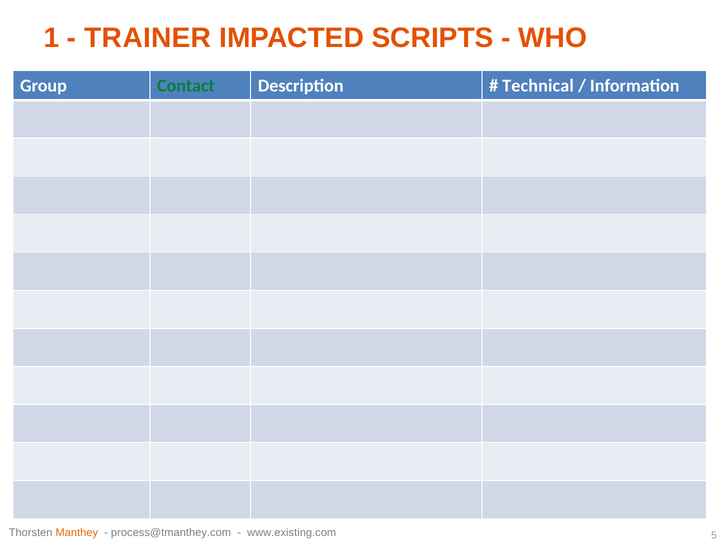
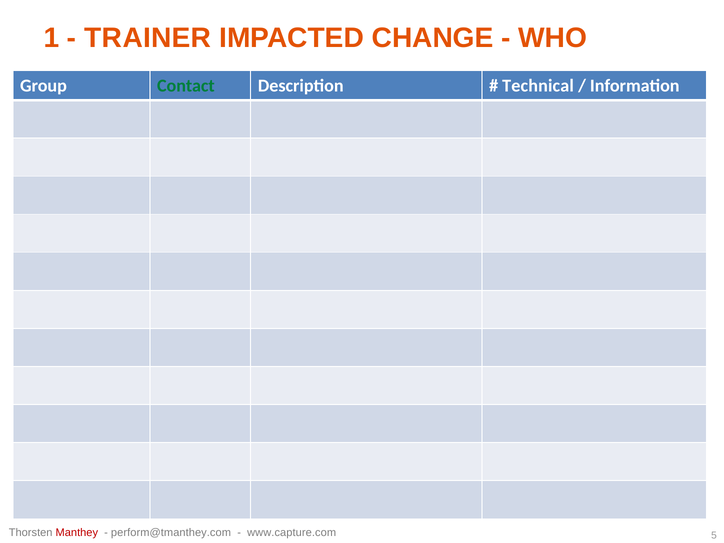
SCRIPTS: SCRIPTS -> CHANGE (433, 38)
Manthey colour: orange -> red (77, 532)
process@tmanthey.com: process@tmanthey.com -> perform@tmanthey.com (171, 532)
www.existing.com: www.existing.com -> www.capture.com (292, 532)
